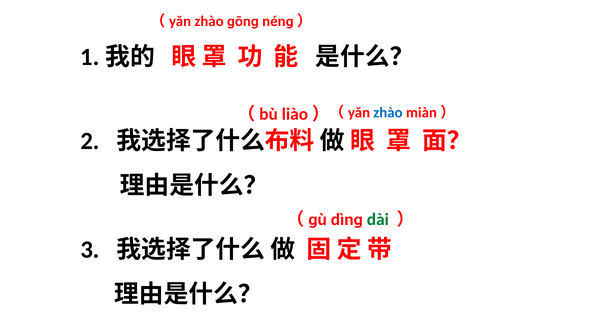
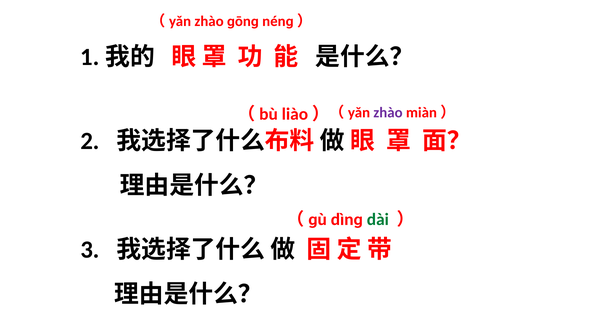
zhào colour: blue -> purple (388, 113)
